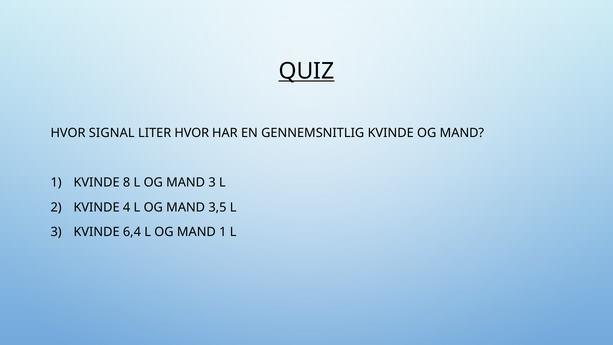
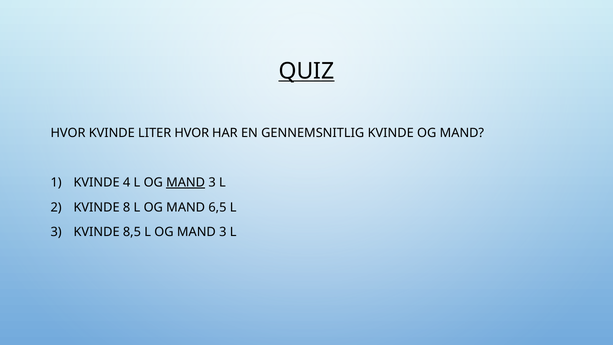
HVOR SIGNAL: SIGNAL -> KVINDE (112, 133)
8: 8 -> 4 (127, 182)
MAND underline: none -> present (186, 182)
4: 4 -> 8 (127, 207)
3,5: 3,5 -> 6,5 (217, 207)
6,4: 6,4 -> 8,5 (132, 232)
1: 1 -> 3 (223, 232)
